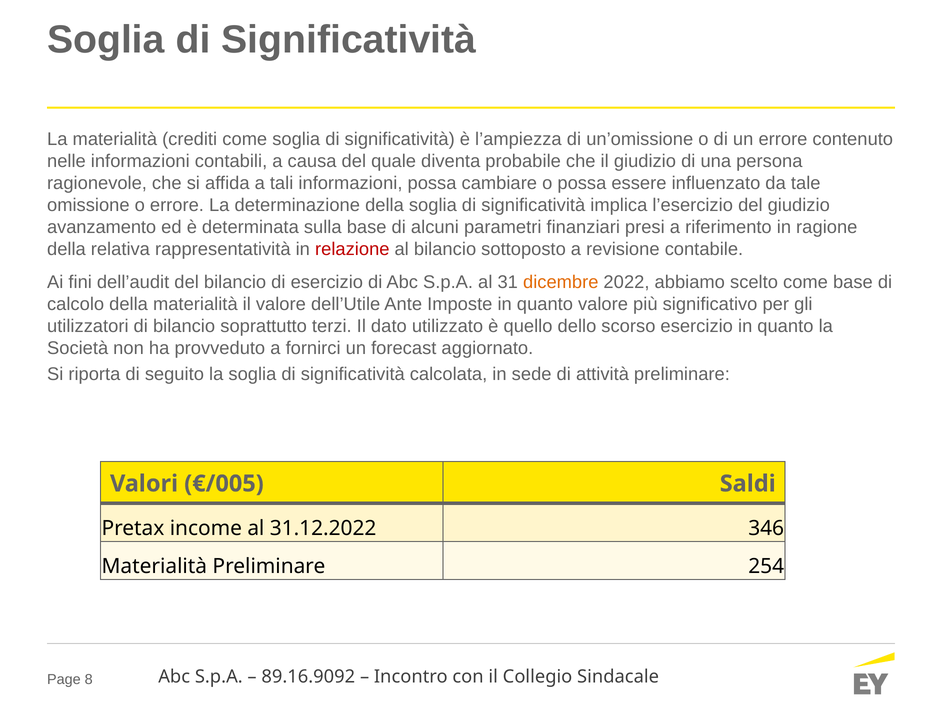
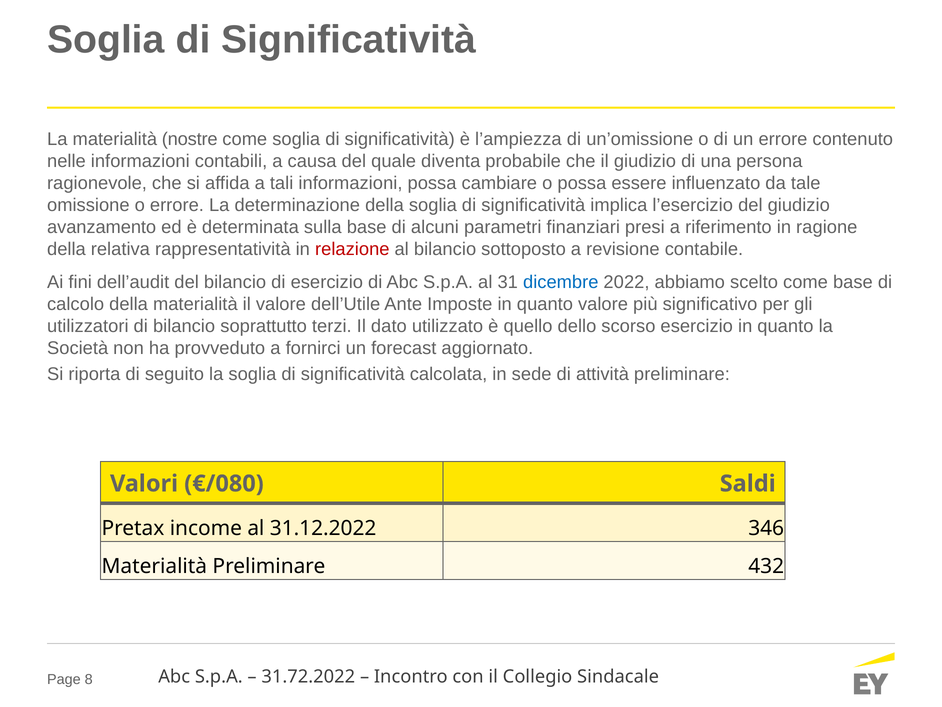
crediti: crediti -> nostre (190, 139)
dicembre colour: orange -> blue (561, 282)
€/005: €/005 -> €/080 (224, 483)
254: 254 -> 432 (766, 566)
89.16.9092: 89.16.9092 -> 31.72.2022 (308, 676)
